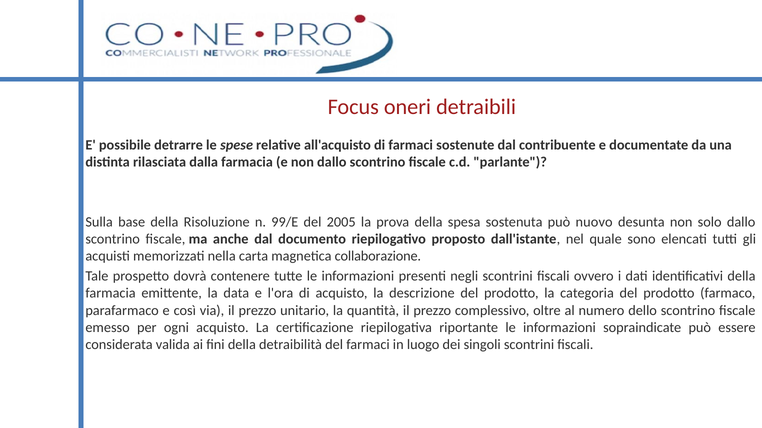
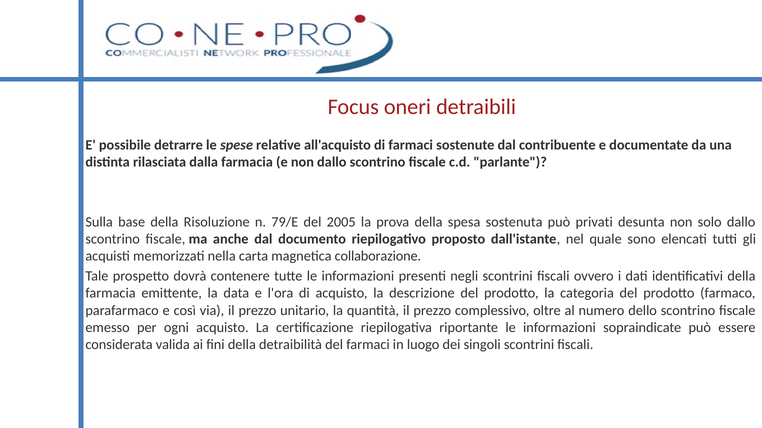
99/E: 99/E -> 79/E (285, 222)
nuovo: nuovo -> privati (594, 222)
